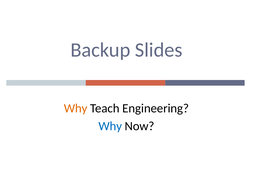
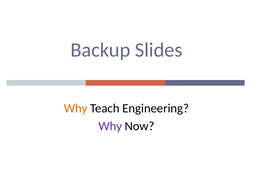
Why colour: blue -> purple (110, 126)
